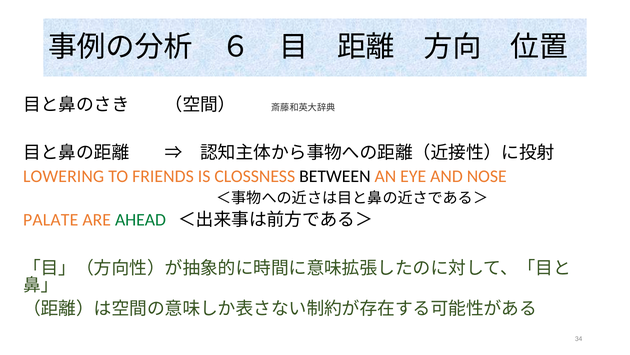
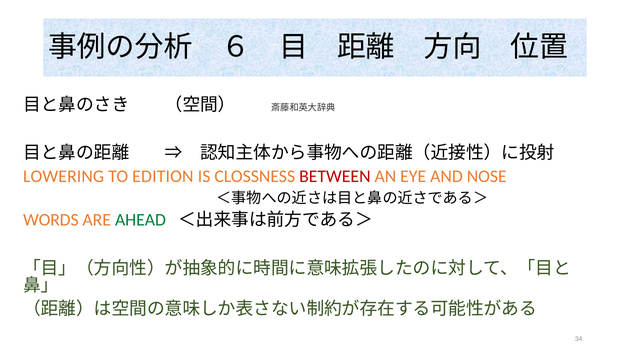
FRIENDS: FRIENDS -> EDITION (163, 176)
BETWEEN colour: black -> red (335, 176)
PALATE: PALATE -> WORDS (51, 220)
